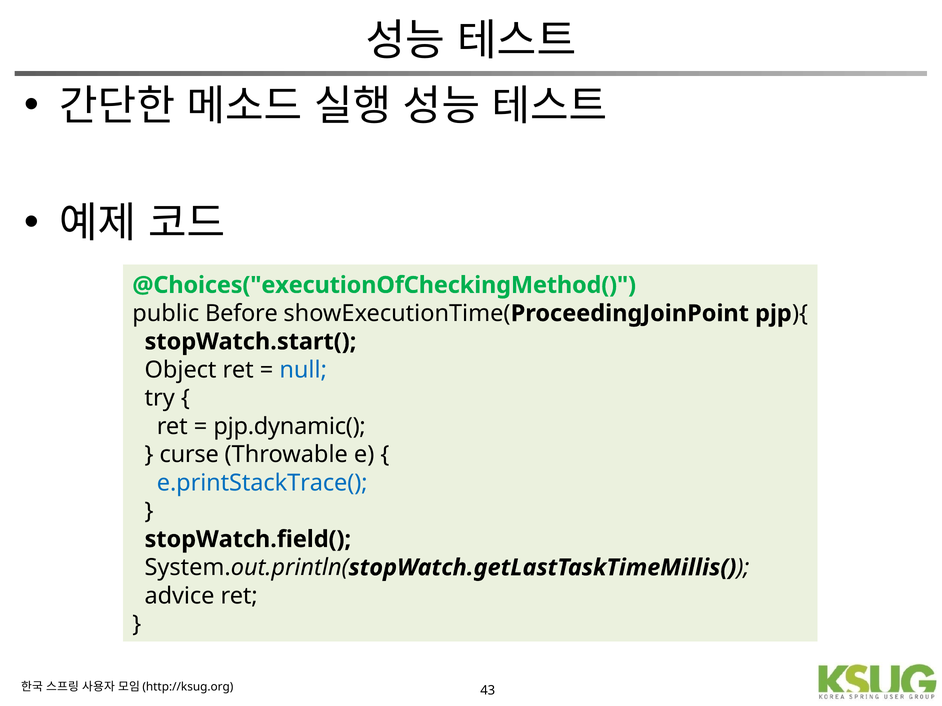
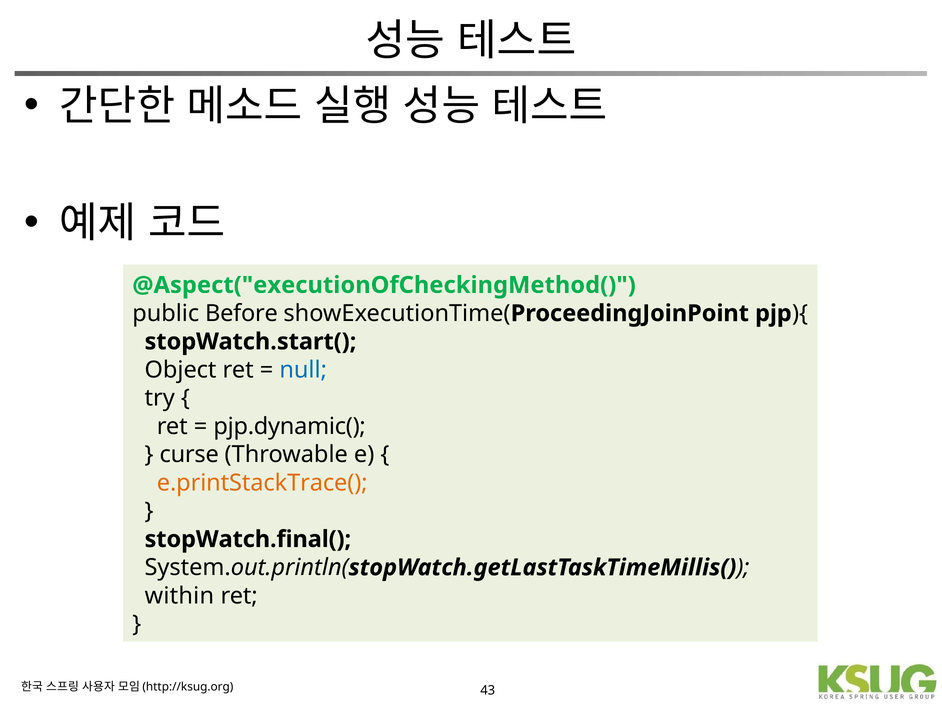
@Choices("executionOfCheckingMethod(: @Choices("executionOfCheckingMethod( -> @Aspect("executionOfCheckingMethod( (384, 285)
e.printStackTrace( colour: blue -> orange (262, 483)
stopWatch.field(: stopWatch.field( -> stopWatch.final( (248, 540)
advice: advice -> within (179, 596)
